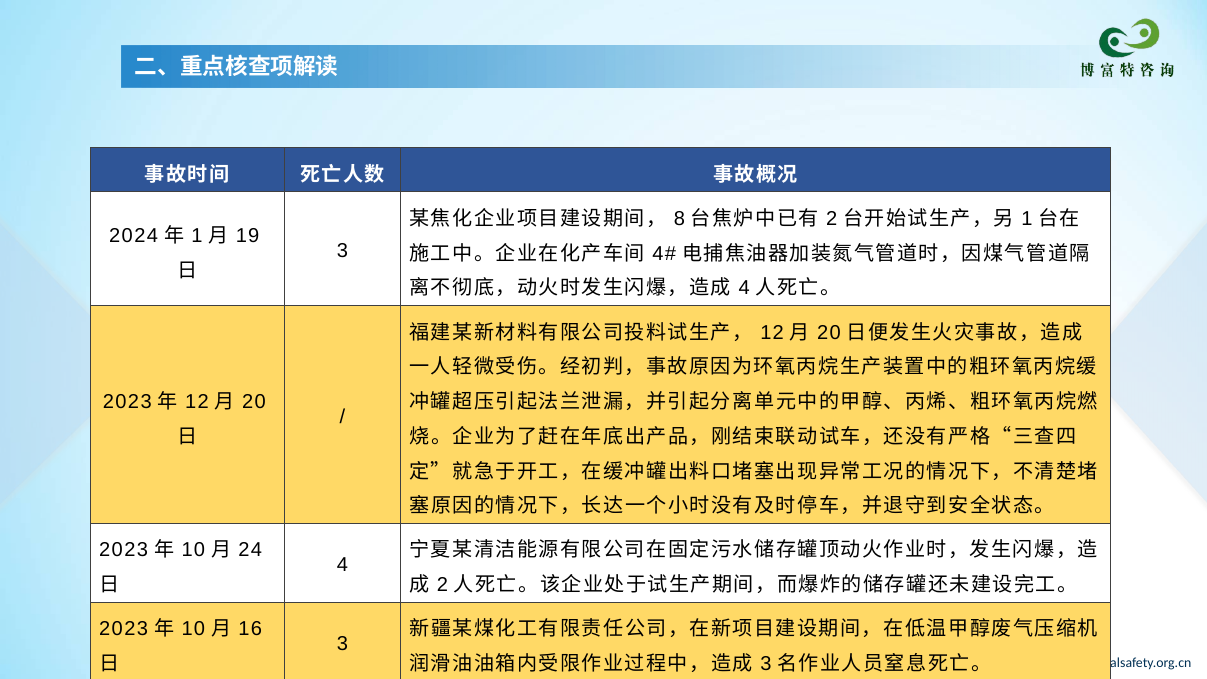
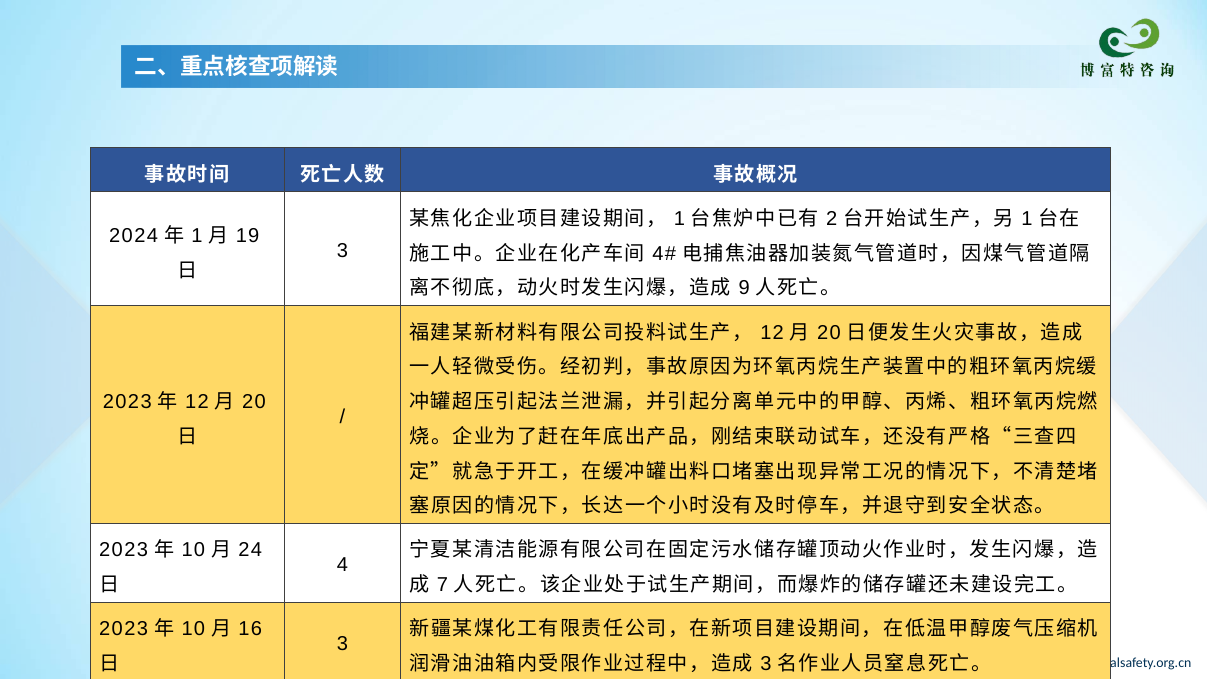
8: 8 -> 1 (680, 219)
4: 4 -> 9 (744, 288)
2: 2 -> 7 (442, 585)
